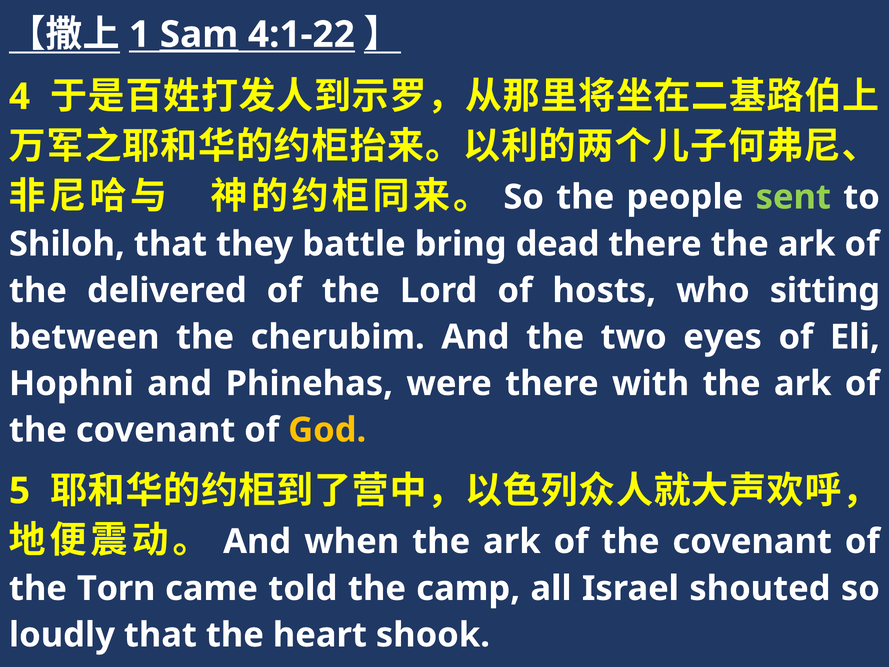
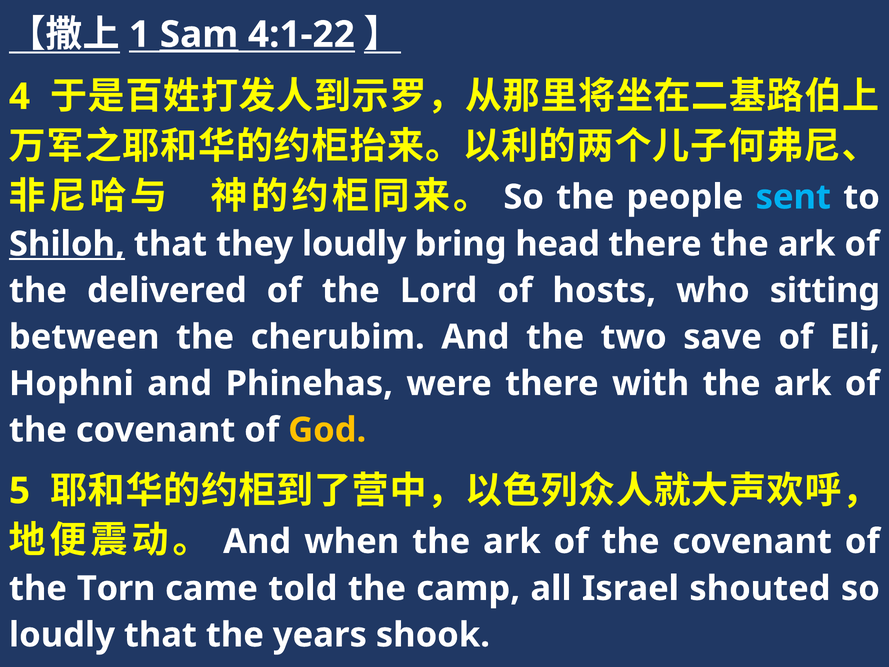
sent colour: light green -> light blue (793, 197)
Shiloh underline: none -> present (67, 244)
they battle: battle -> loudly (354, 244)
dead: dead -> head (558, 244)
eyes: eyes -> save (723, 337)
heart: heart -> years (320, 635)
